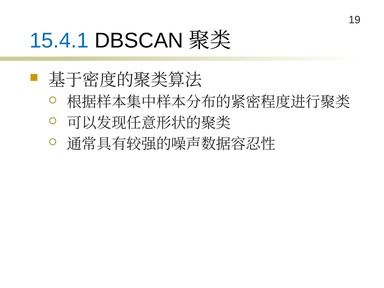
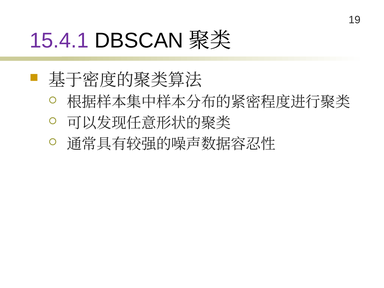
15.4.1 colour: blue -> purple (59, 41)
